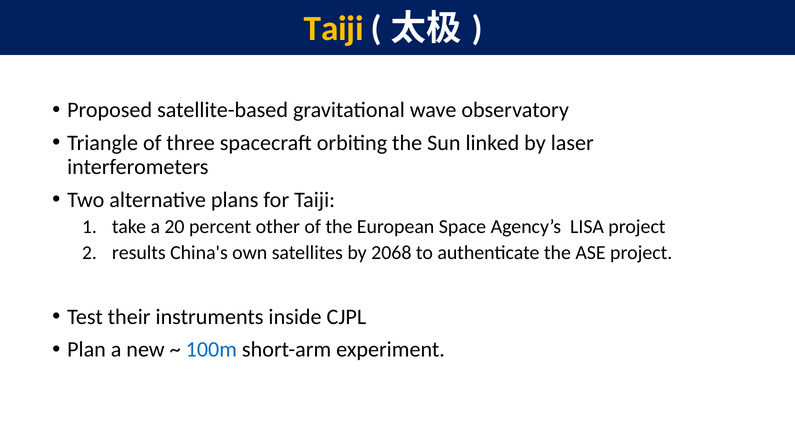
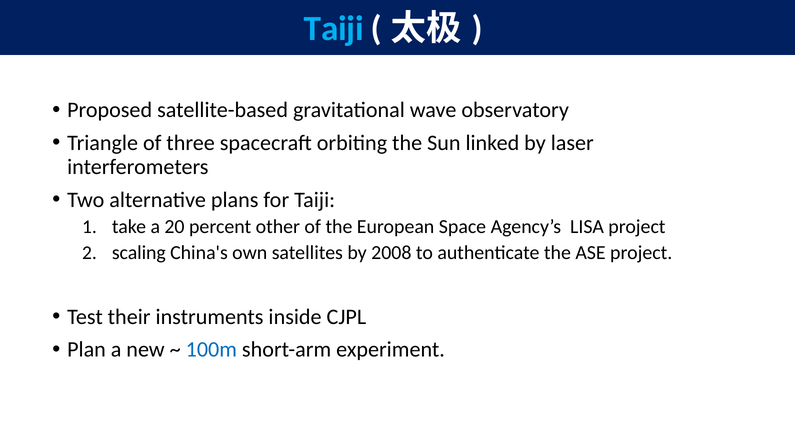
Taiji colour: yellow -> light blue (334, 29)
results: results -> scaling (139, 253)
2068: 2068 -> 2008 (391, 253)
